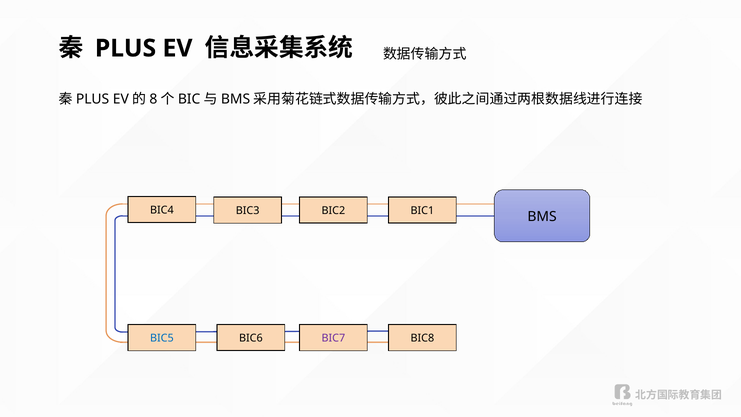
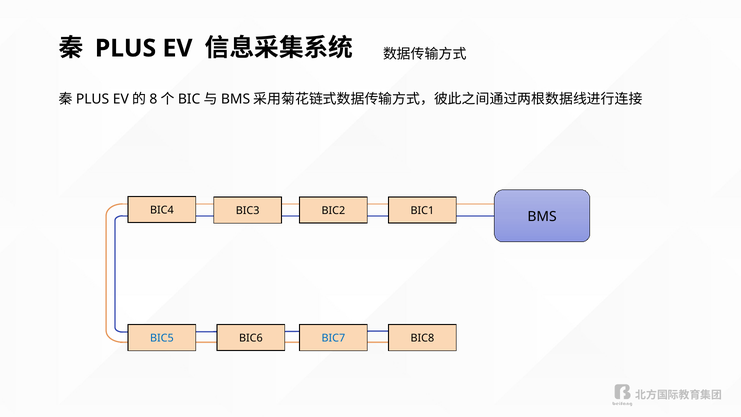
BIC7 colour: purple -> blue (333, 338)
